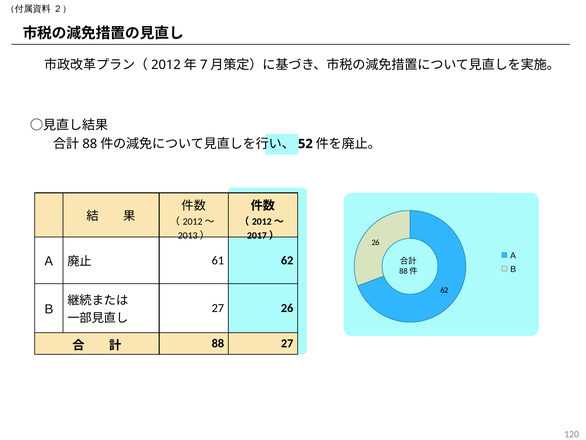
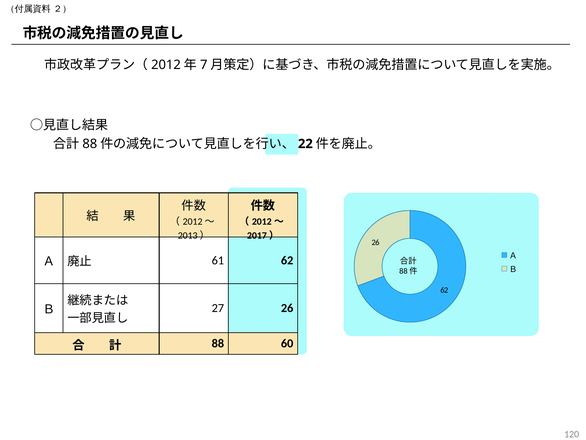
52: 52 -> 22 (305, 144)
88 27: 27 -> 60 (287, 343)
